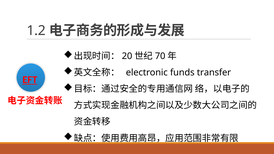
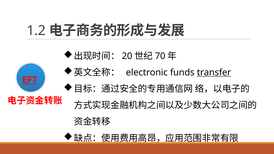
transfer underline: none -> present (214, 73)
